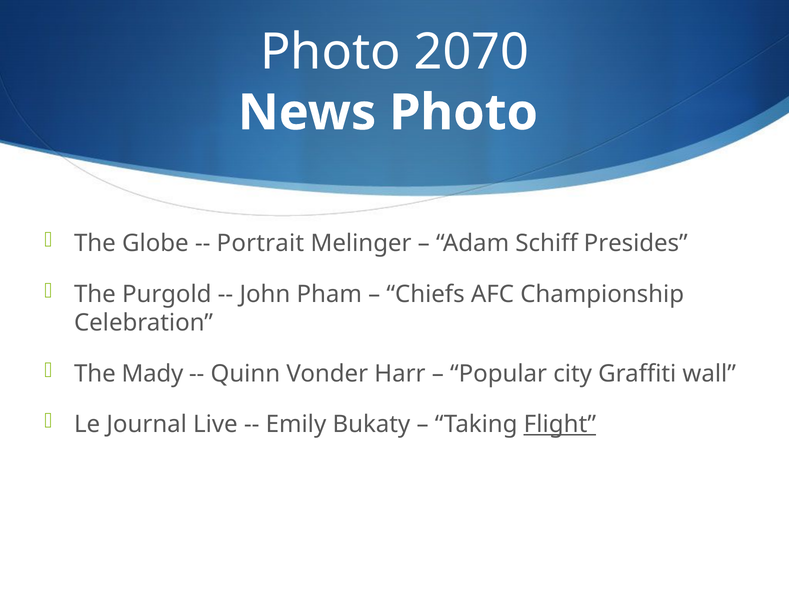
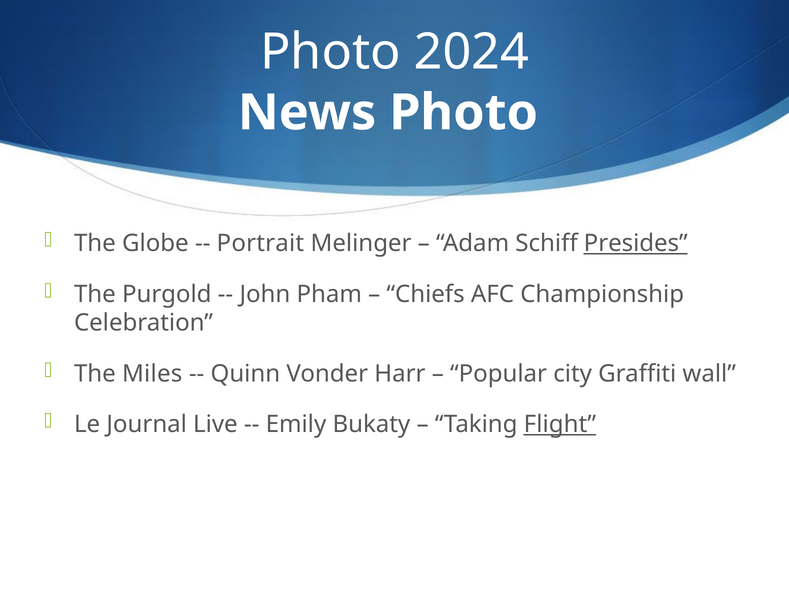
2070: 2070 -> 2024 (471, 52)
Presides underline: none -> present (636, 244)
Mady: Mady -> Miles (152, 374)
